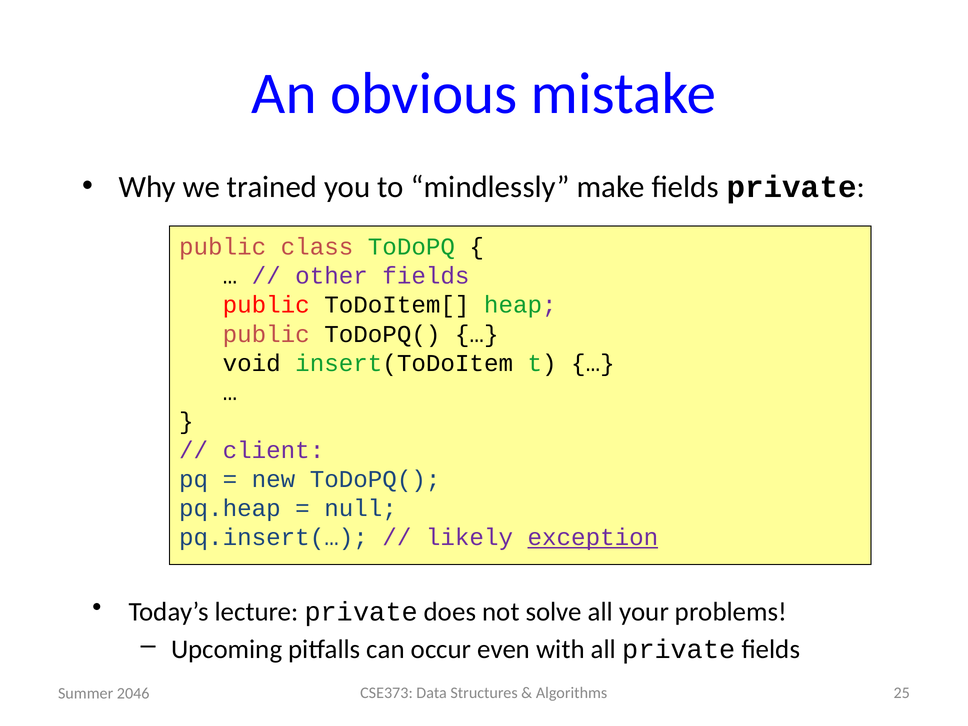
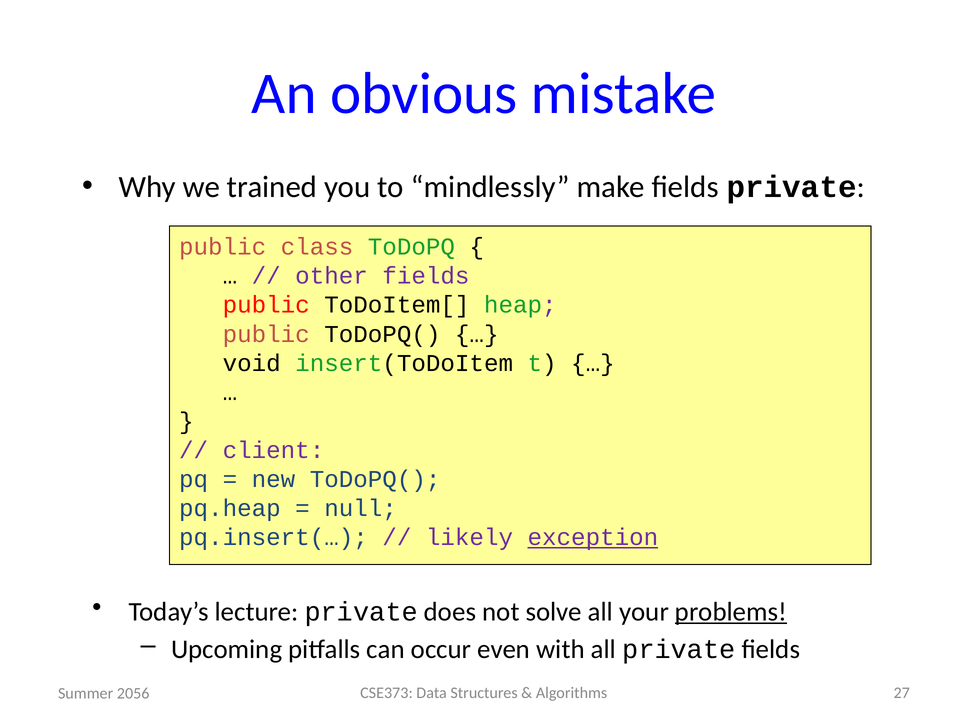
problems underline: none -> present (731, 612)
25: 25 -> 27 (902, 693)
2046: 2046 -> 2056 (133, 693)
